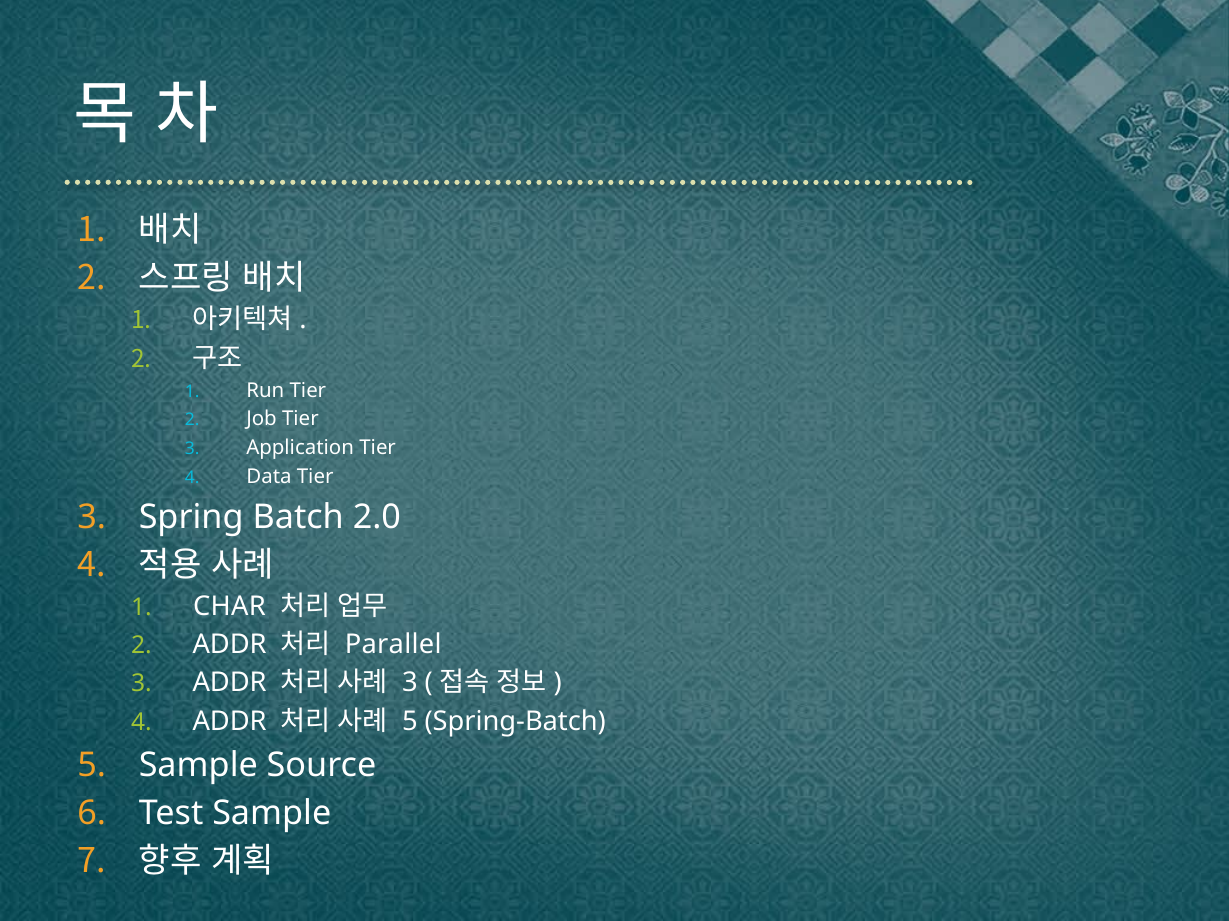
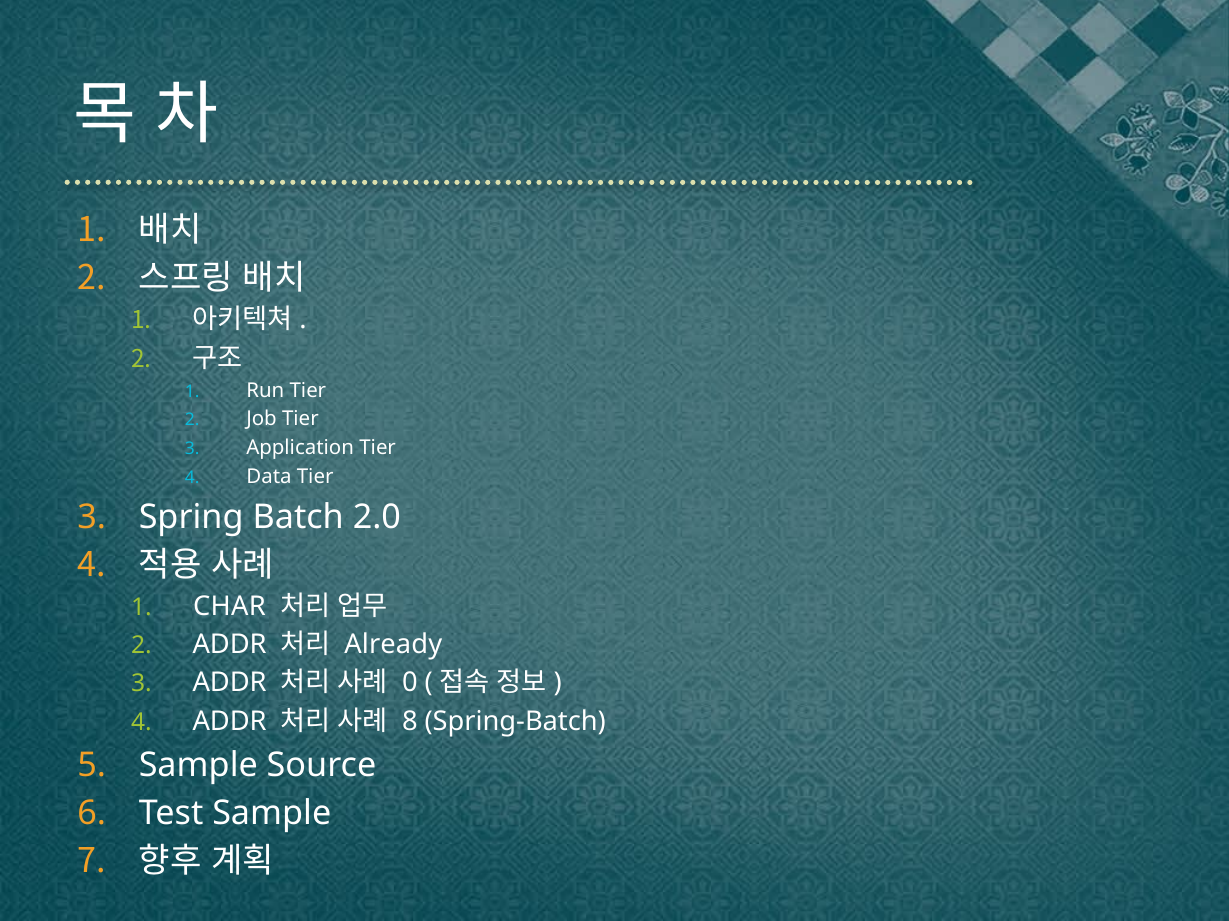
Parallel: Parallel -> Already (393, 645)
3: 3 -> 0 (410, 683)
5: 5 -> 8 (410, 722)
